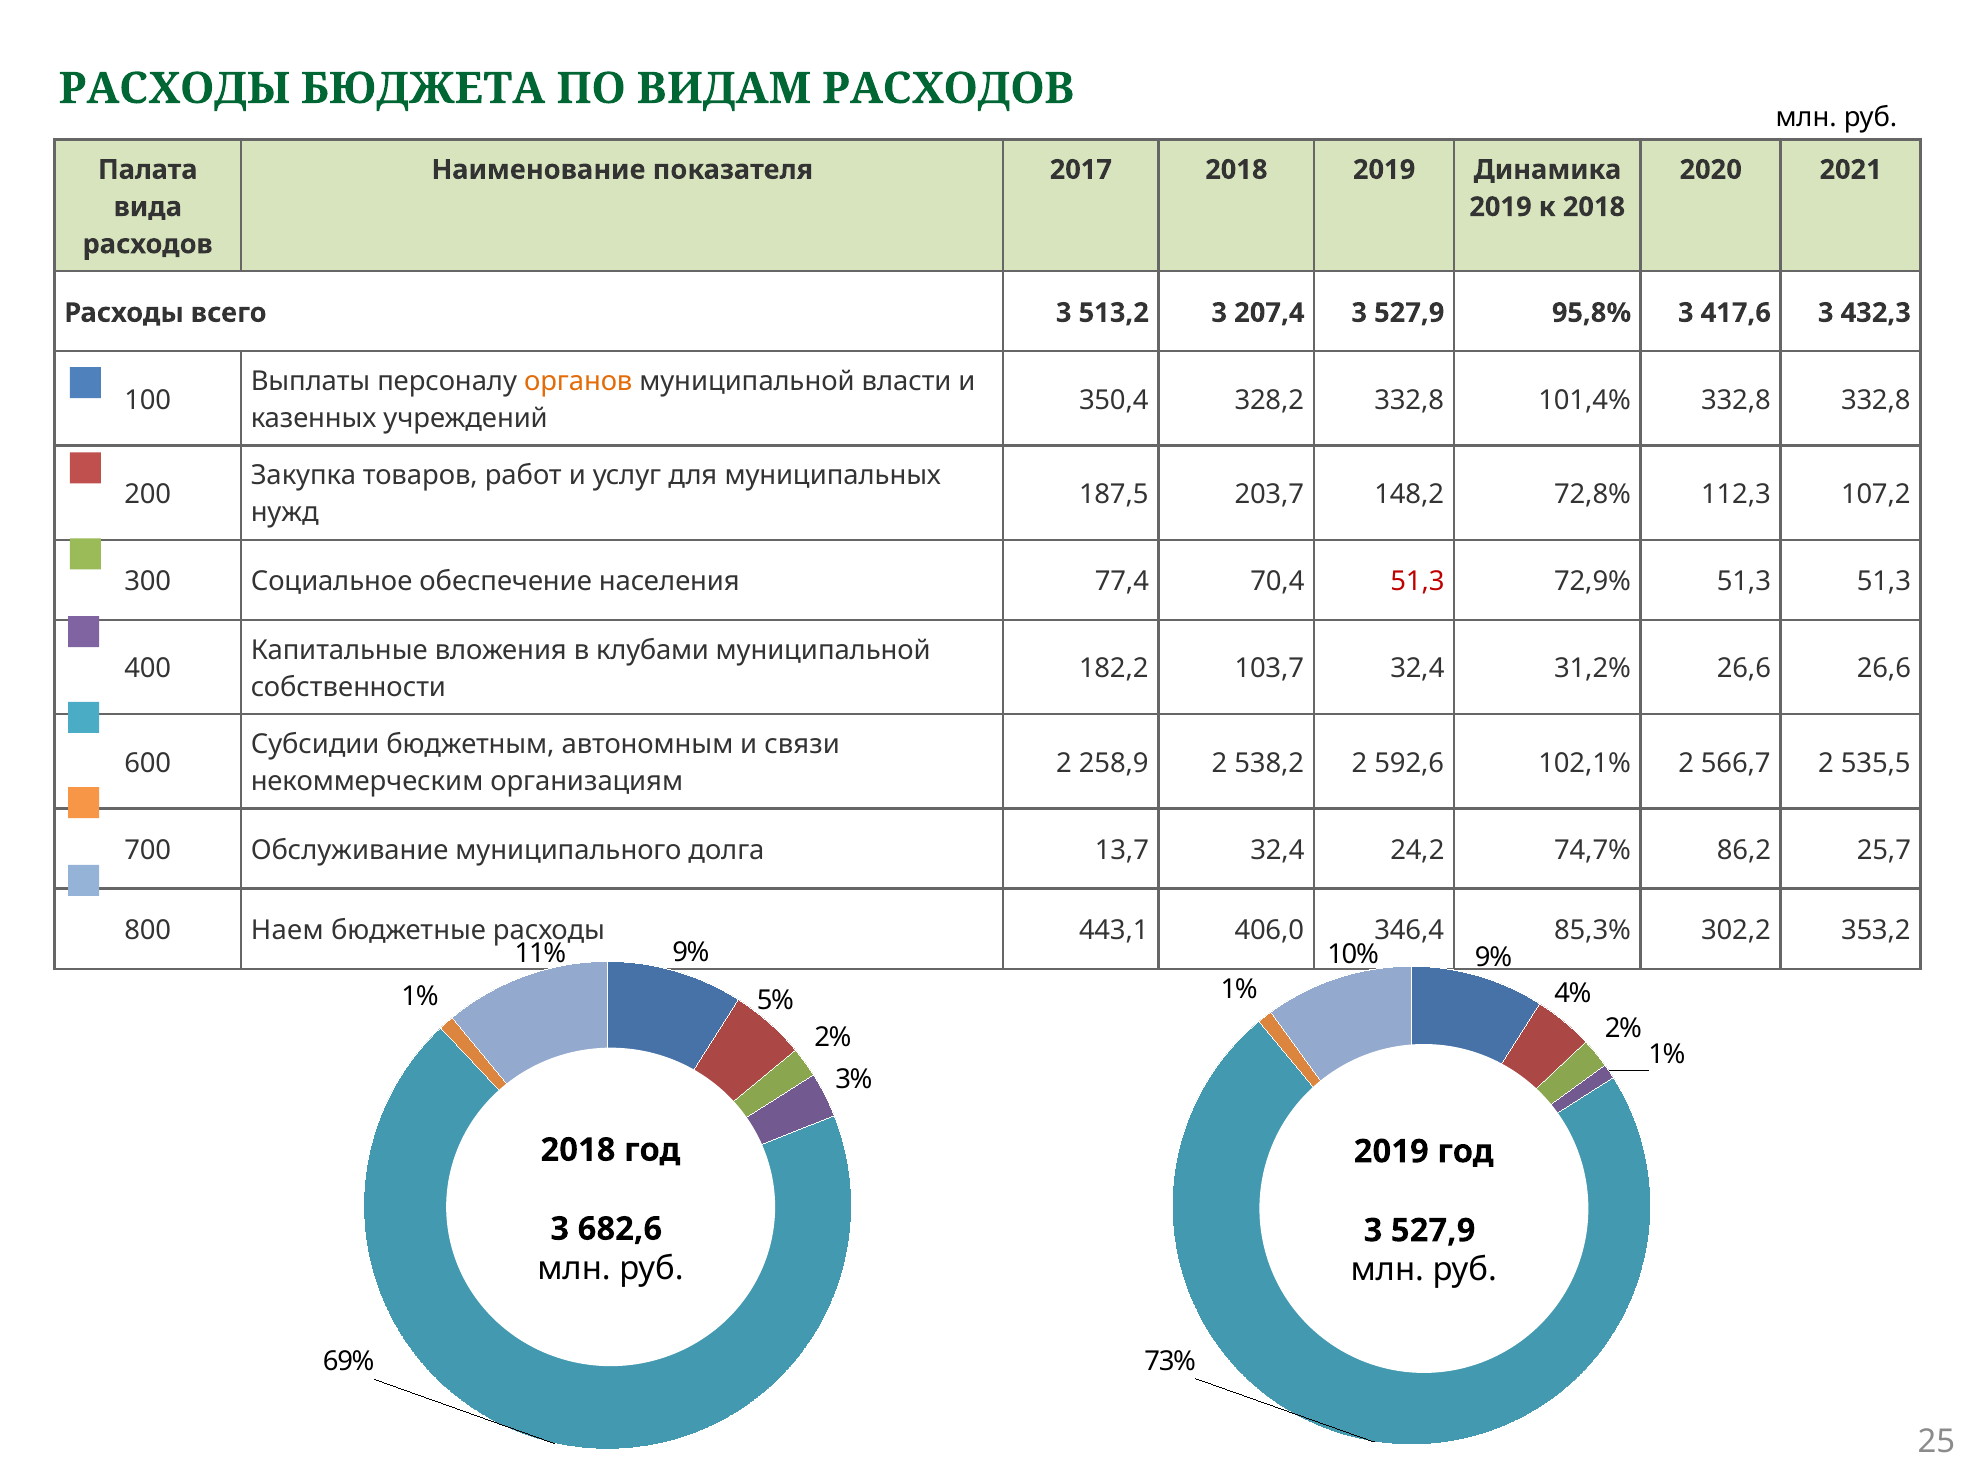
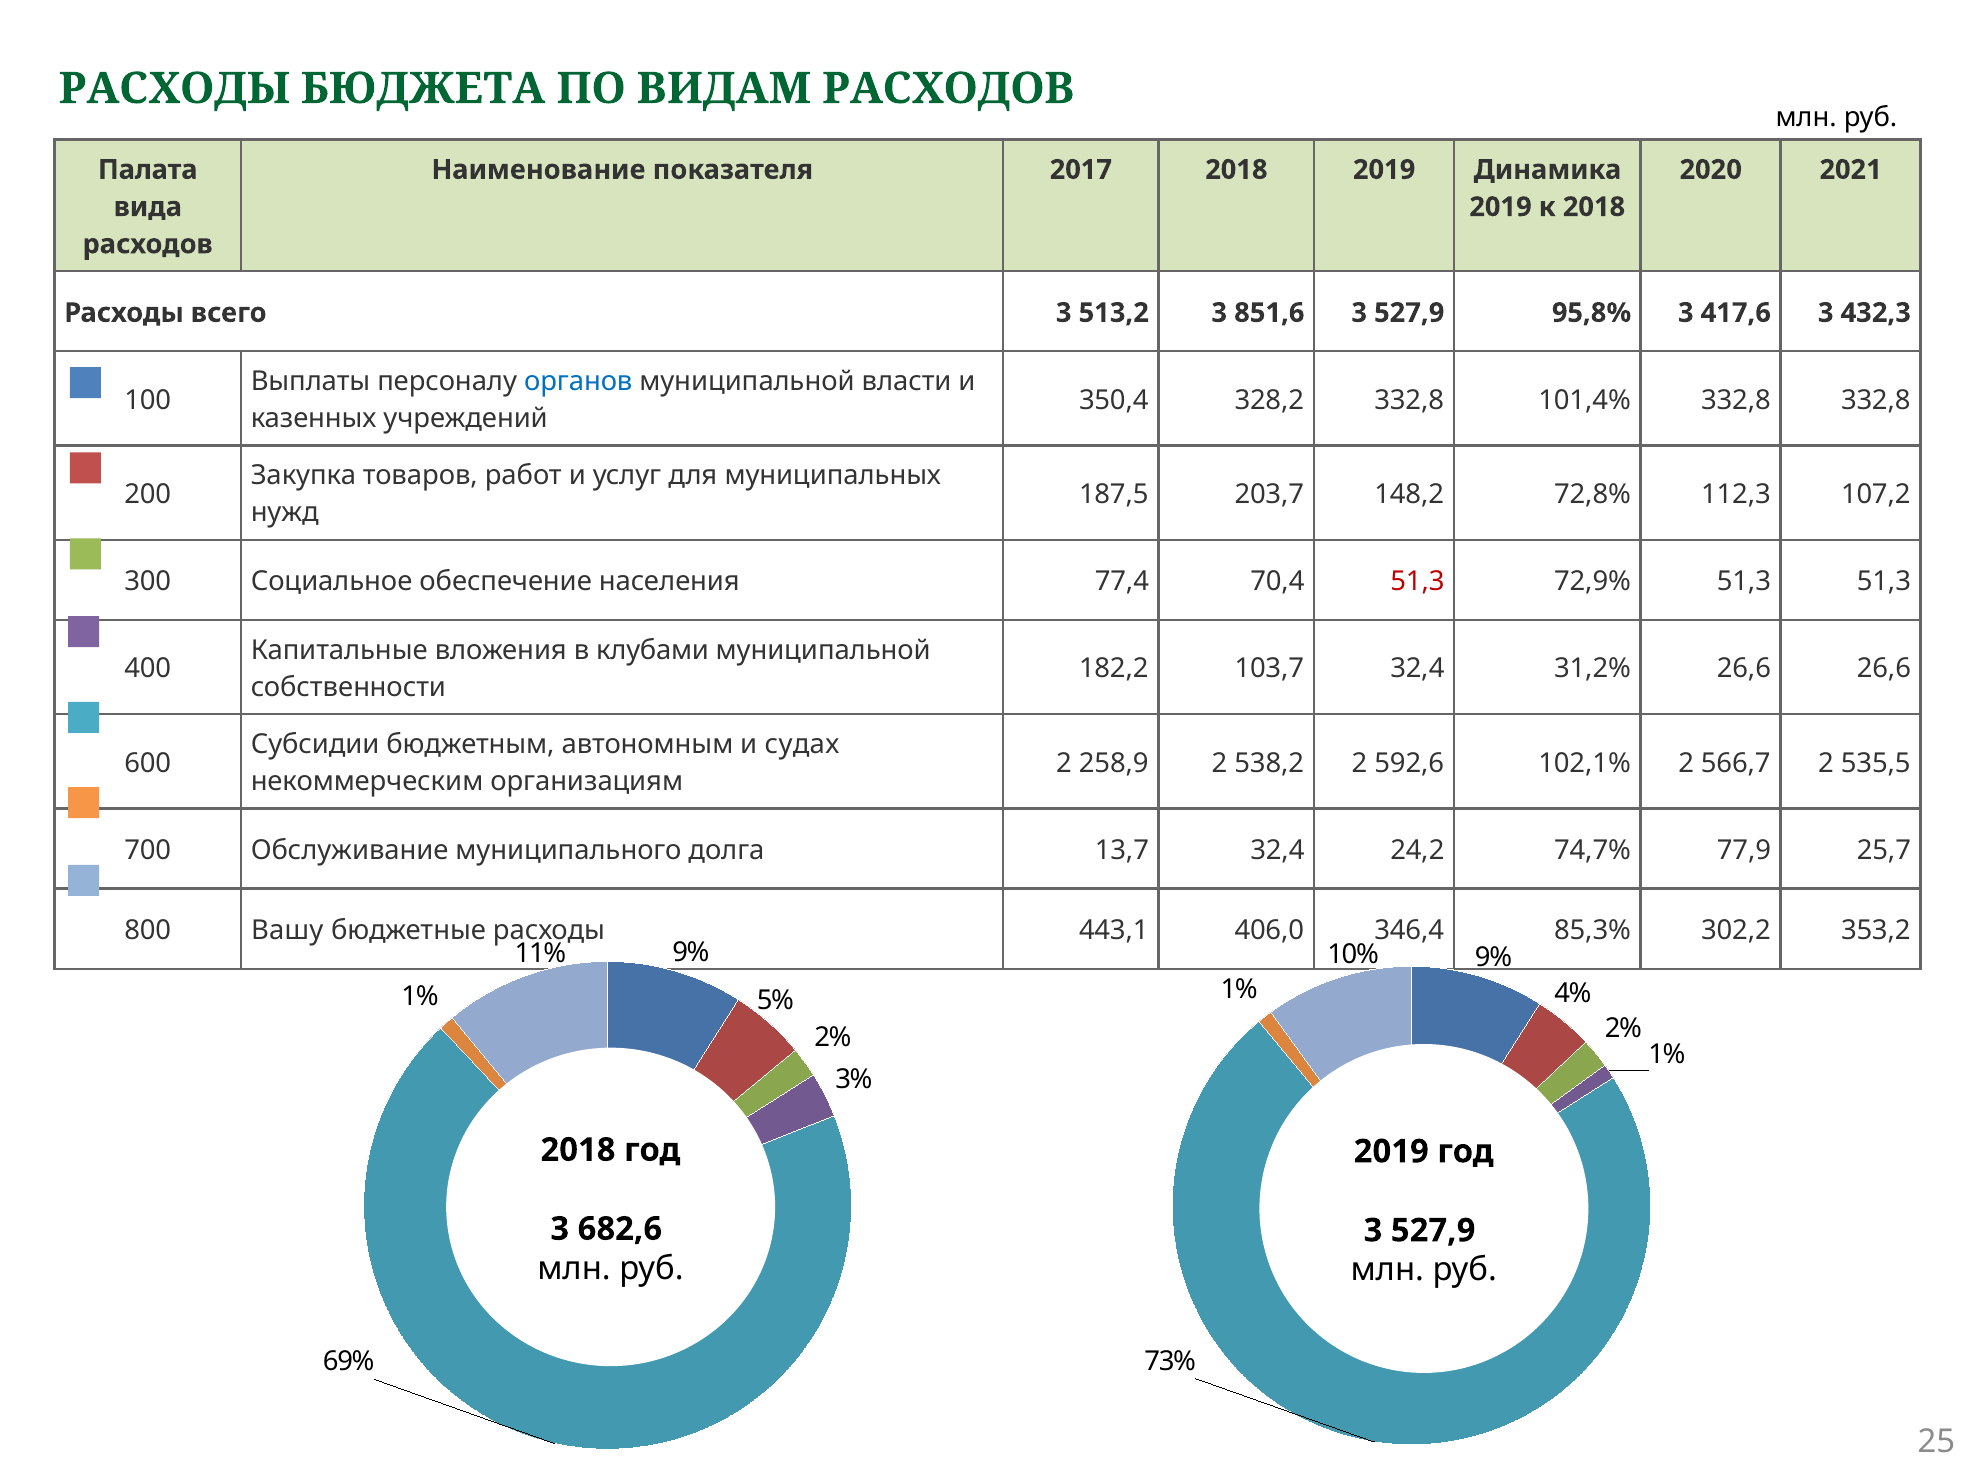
207,4: 207,4 -> 851,6 (1269, 313)
органов colour: orange -> blue (578, 381)
связи: связи -> судах (802, 744)
86,2: 86,2 -> 77,9 (1744, 850)
Наем: Наем -> Вашу (287, 930)
